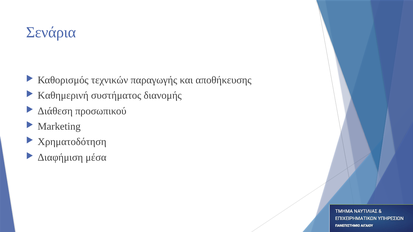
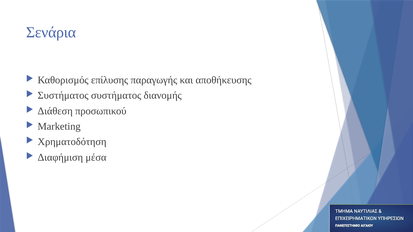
τεχνικών: τεχνικών -> επίλυσης (110, 80)
Καθημερινή: Καθημερινή -> Συστήματος (63, 96)
